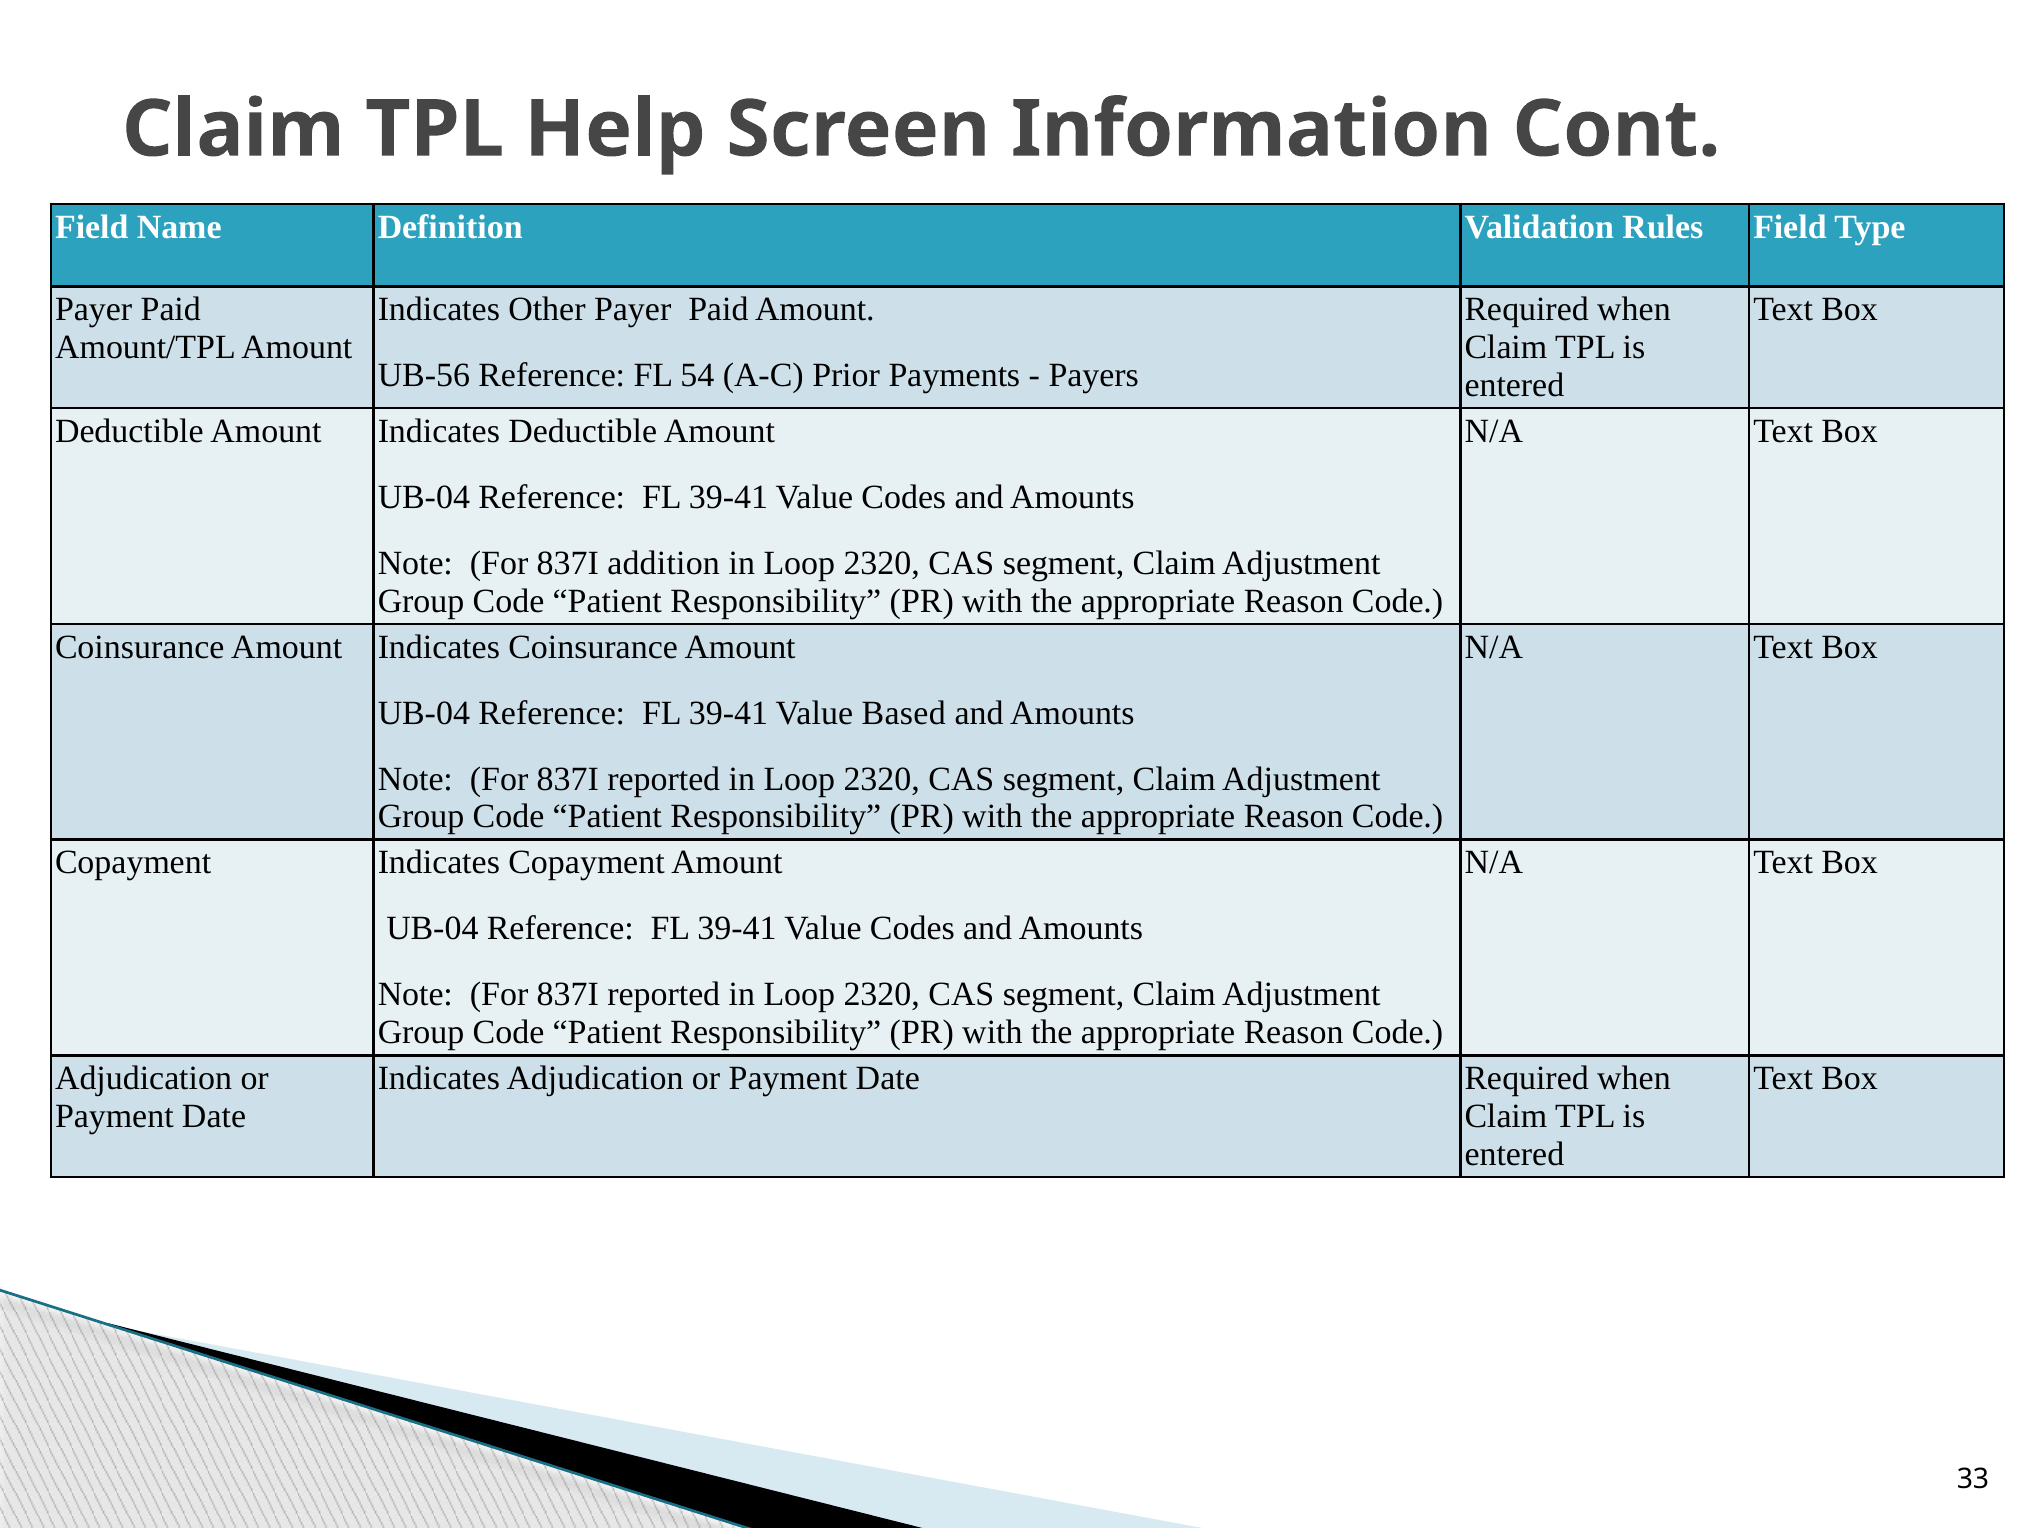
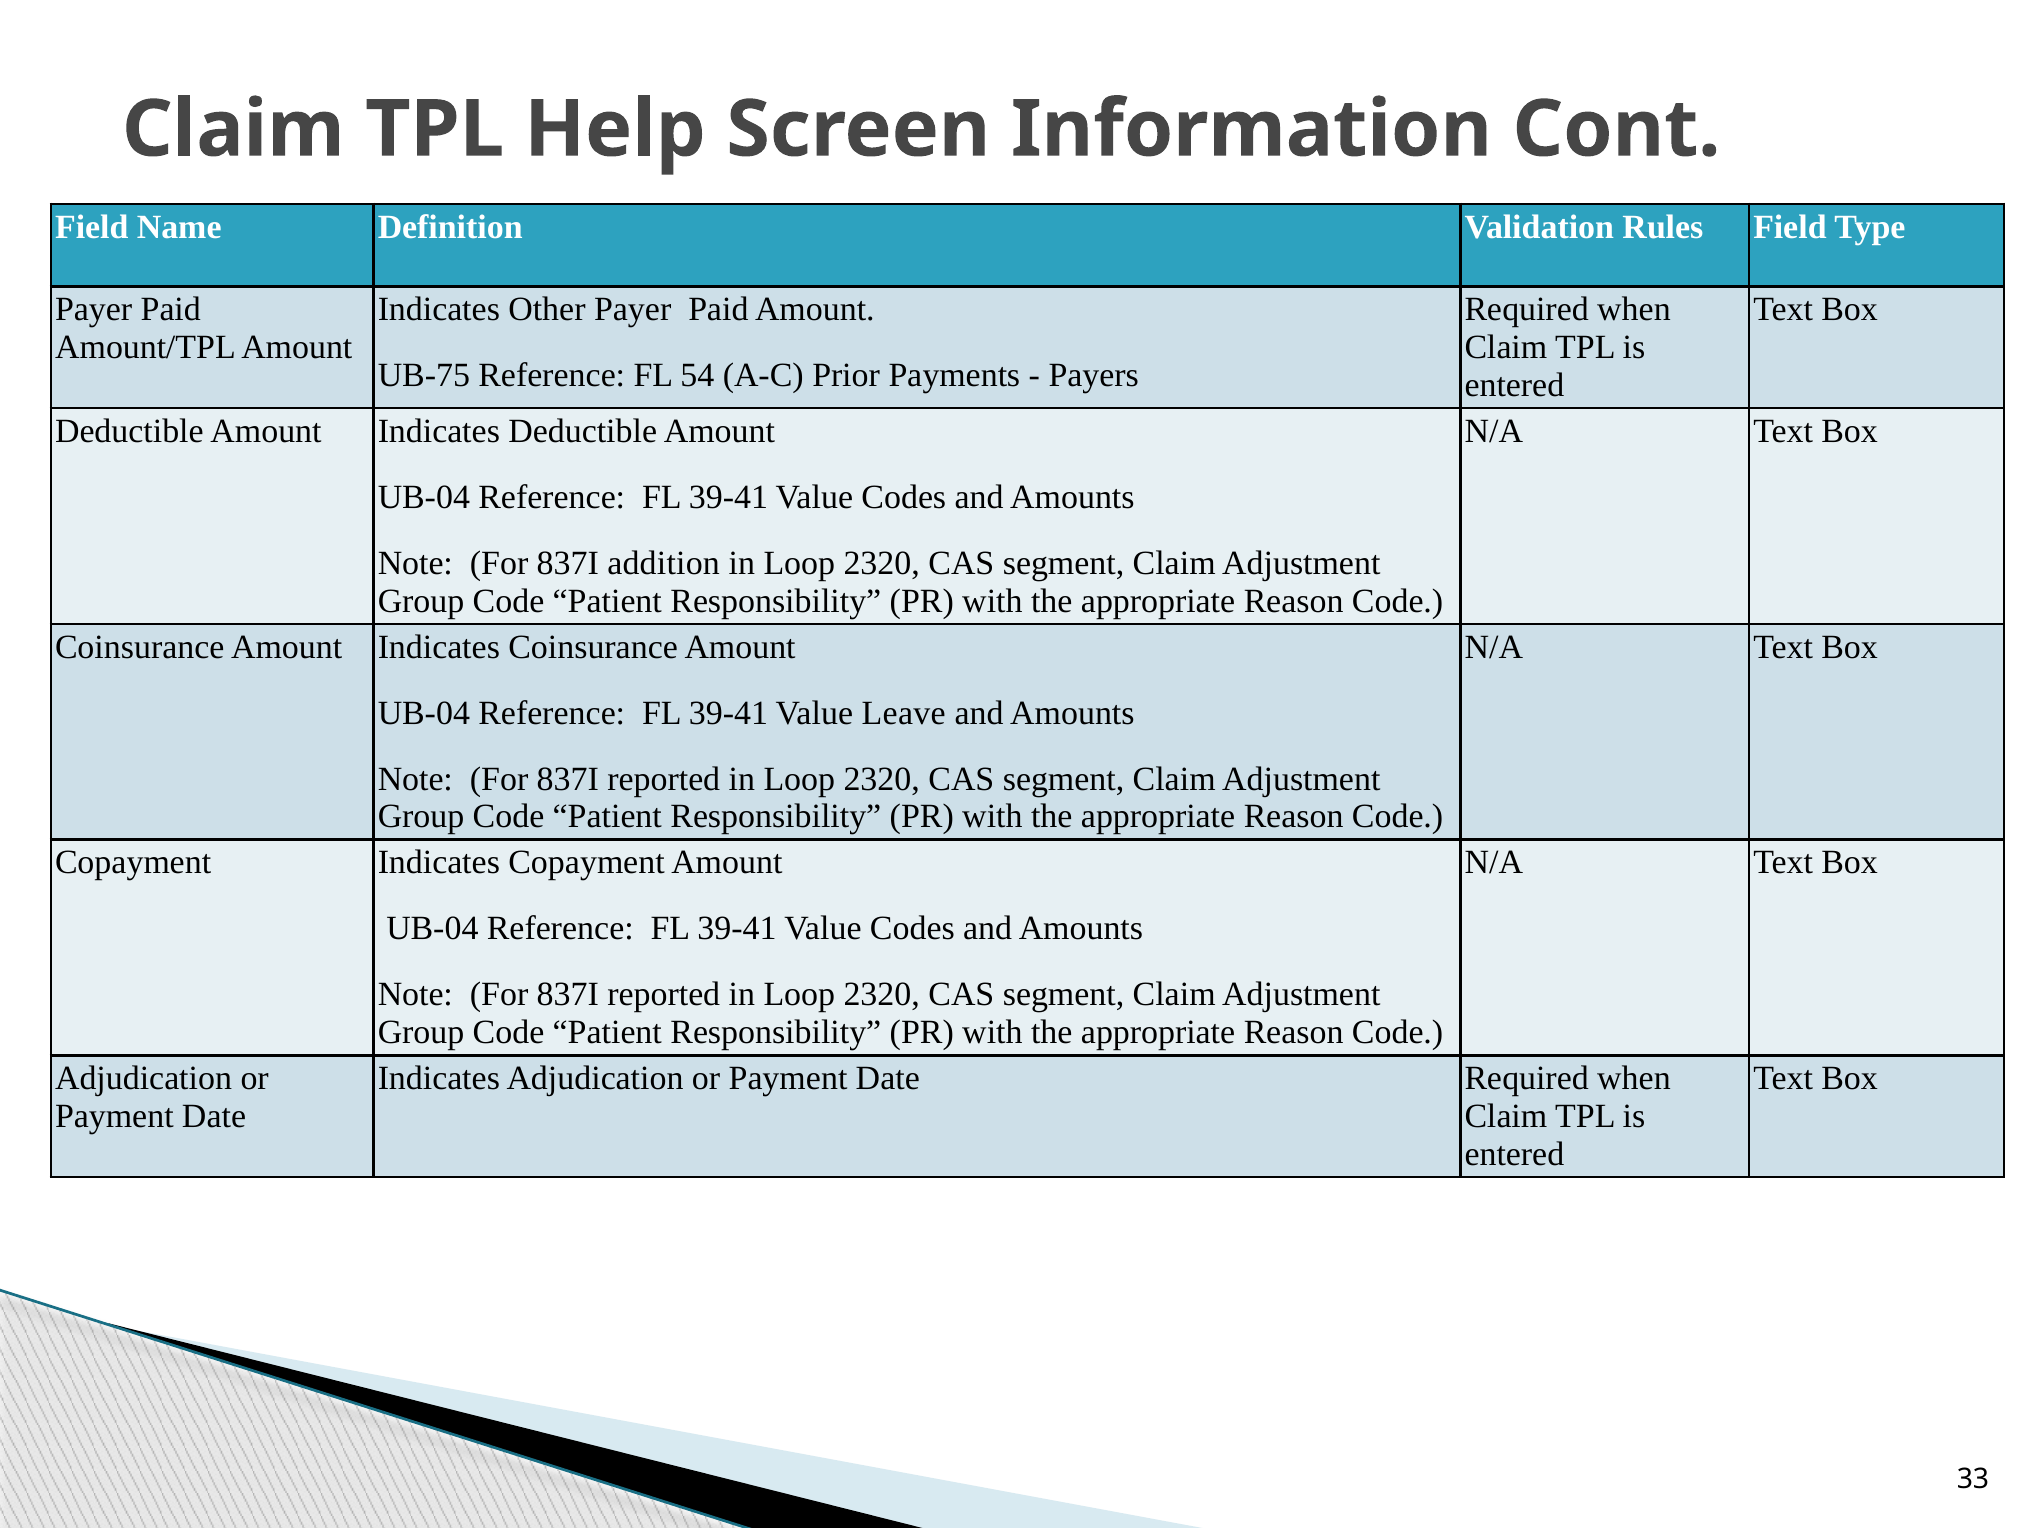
UB-56: UB-56 -> UB-75 (424, 376)
Based: Based -> Leave (904, 713)
